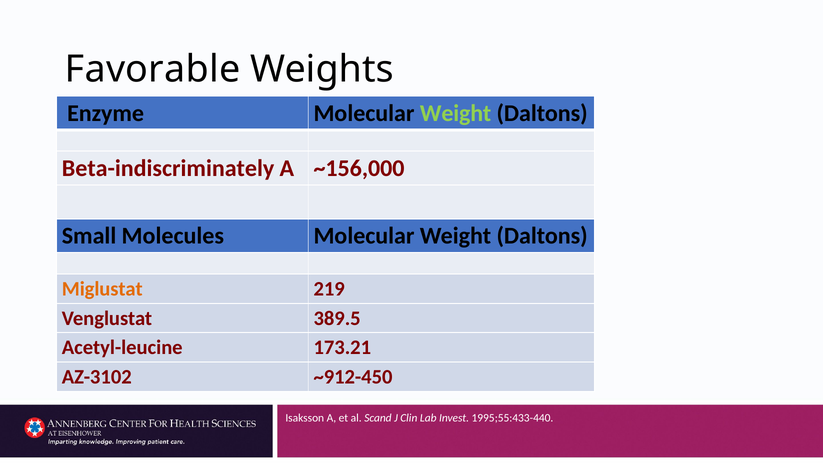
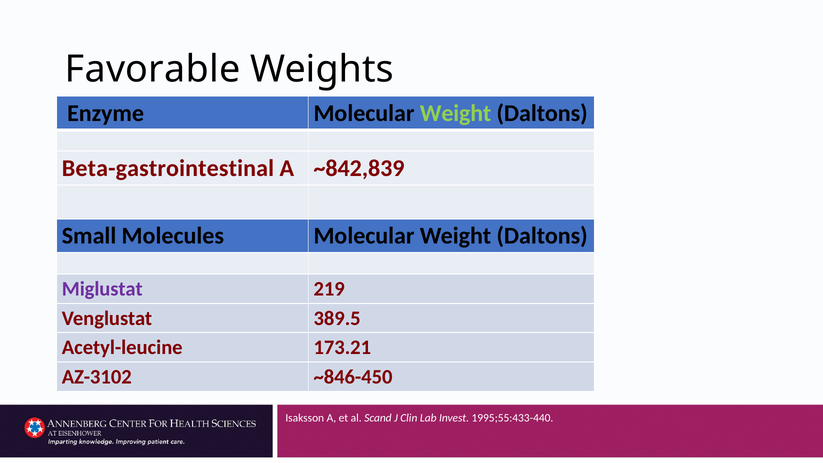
Beta-indiscriminately: Beta-indiscriminately -> Beta-gastrointestinal (168, 168)
~156,000: ~156,000 -> ~842,839 (359, 168)
Miglustat colour: orange -> purple (102, 289)
~912-450: ~912-450 -> ~846-450 (353, 377)
